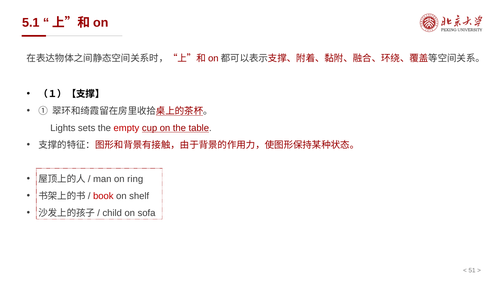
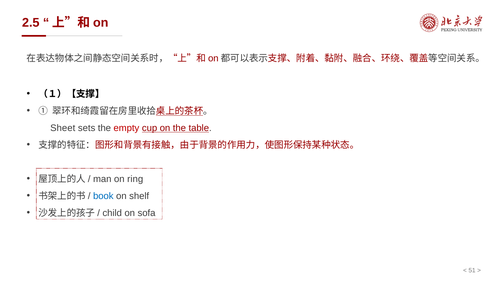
5.1: 5.1 -> 2.5 (31, 23)
Lights: Lights -> Sheet (63, 128)
book colour: red -> blue (103, 196)
